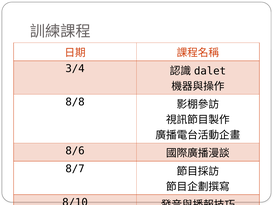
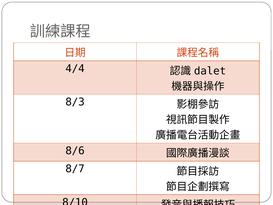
3/4: 3/4 -> 4/4 (75, 68)
8/8: 8/8 -> 8/3 (75, 102)
